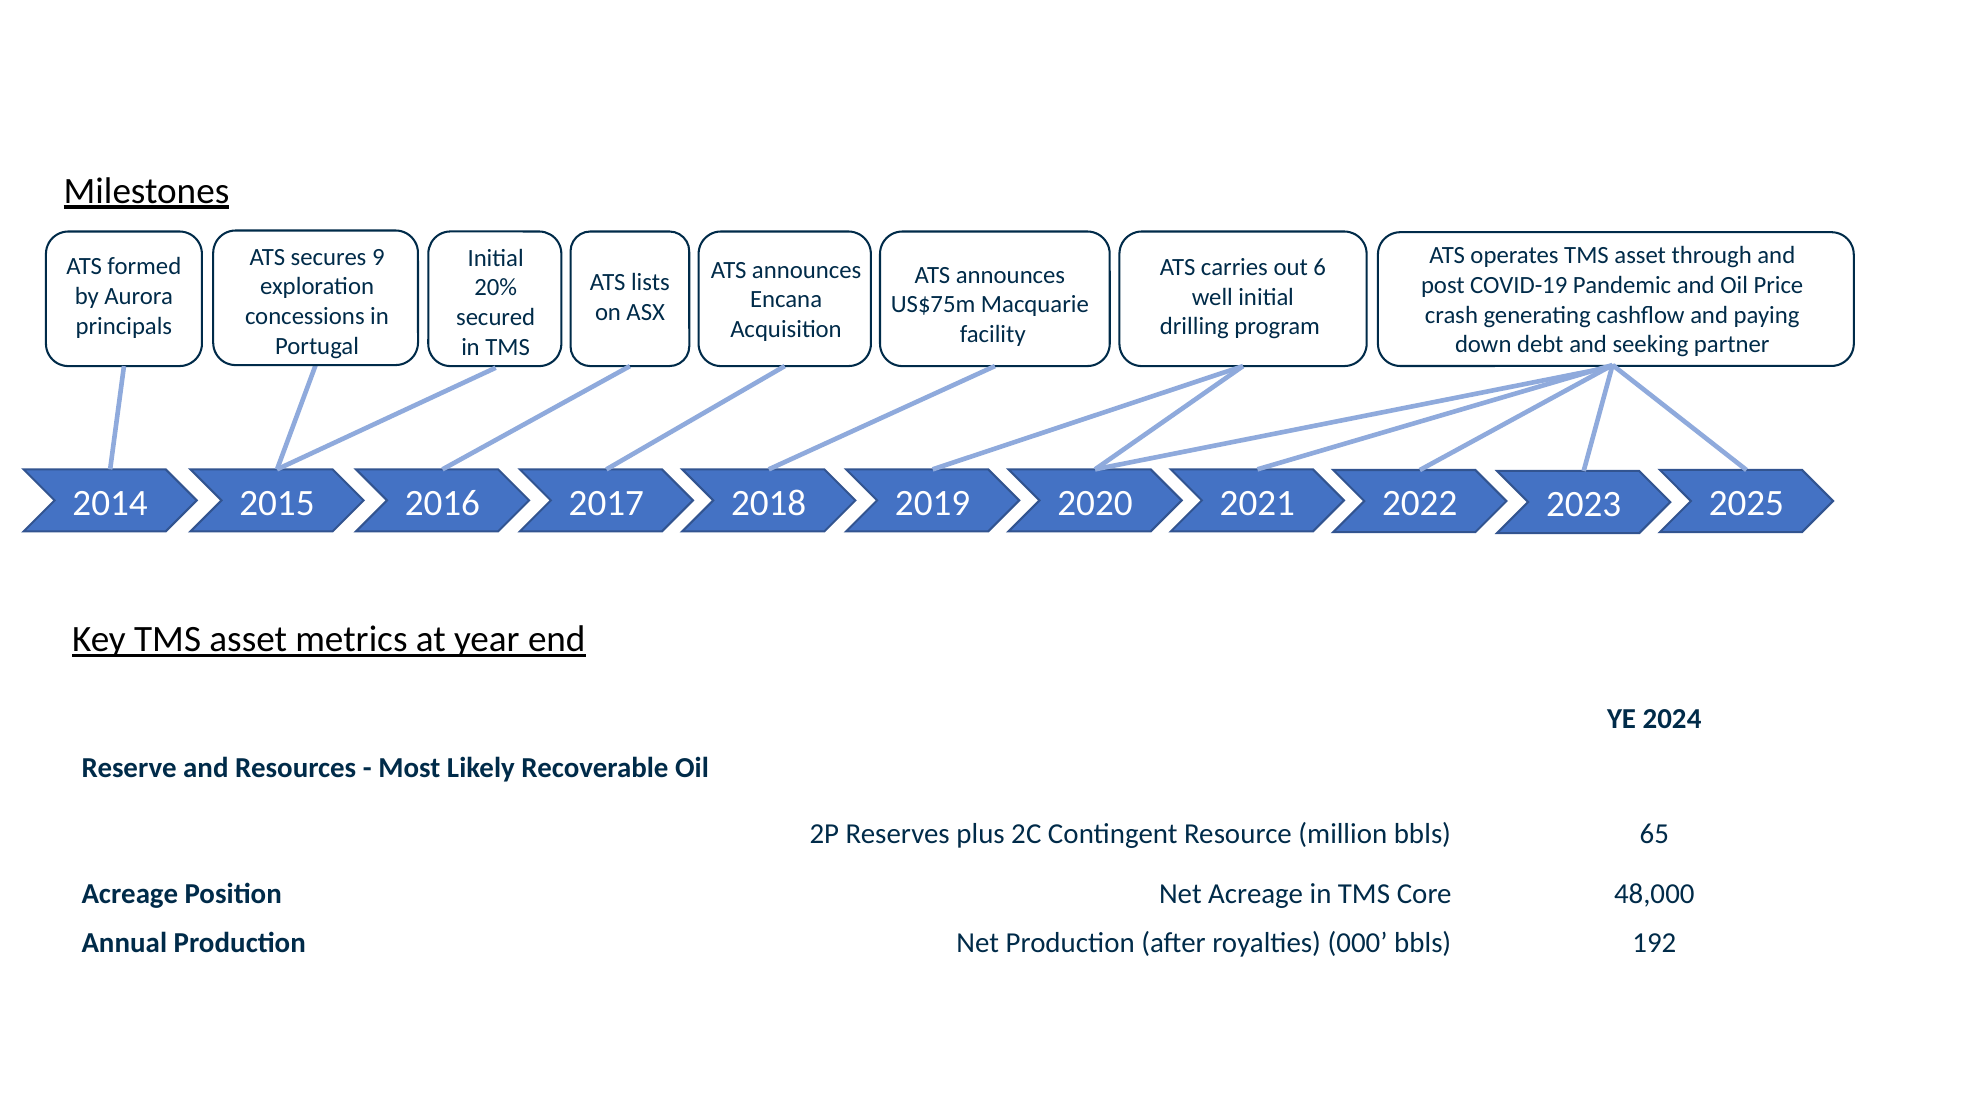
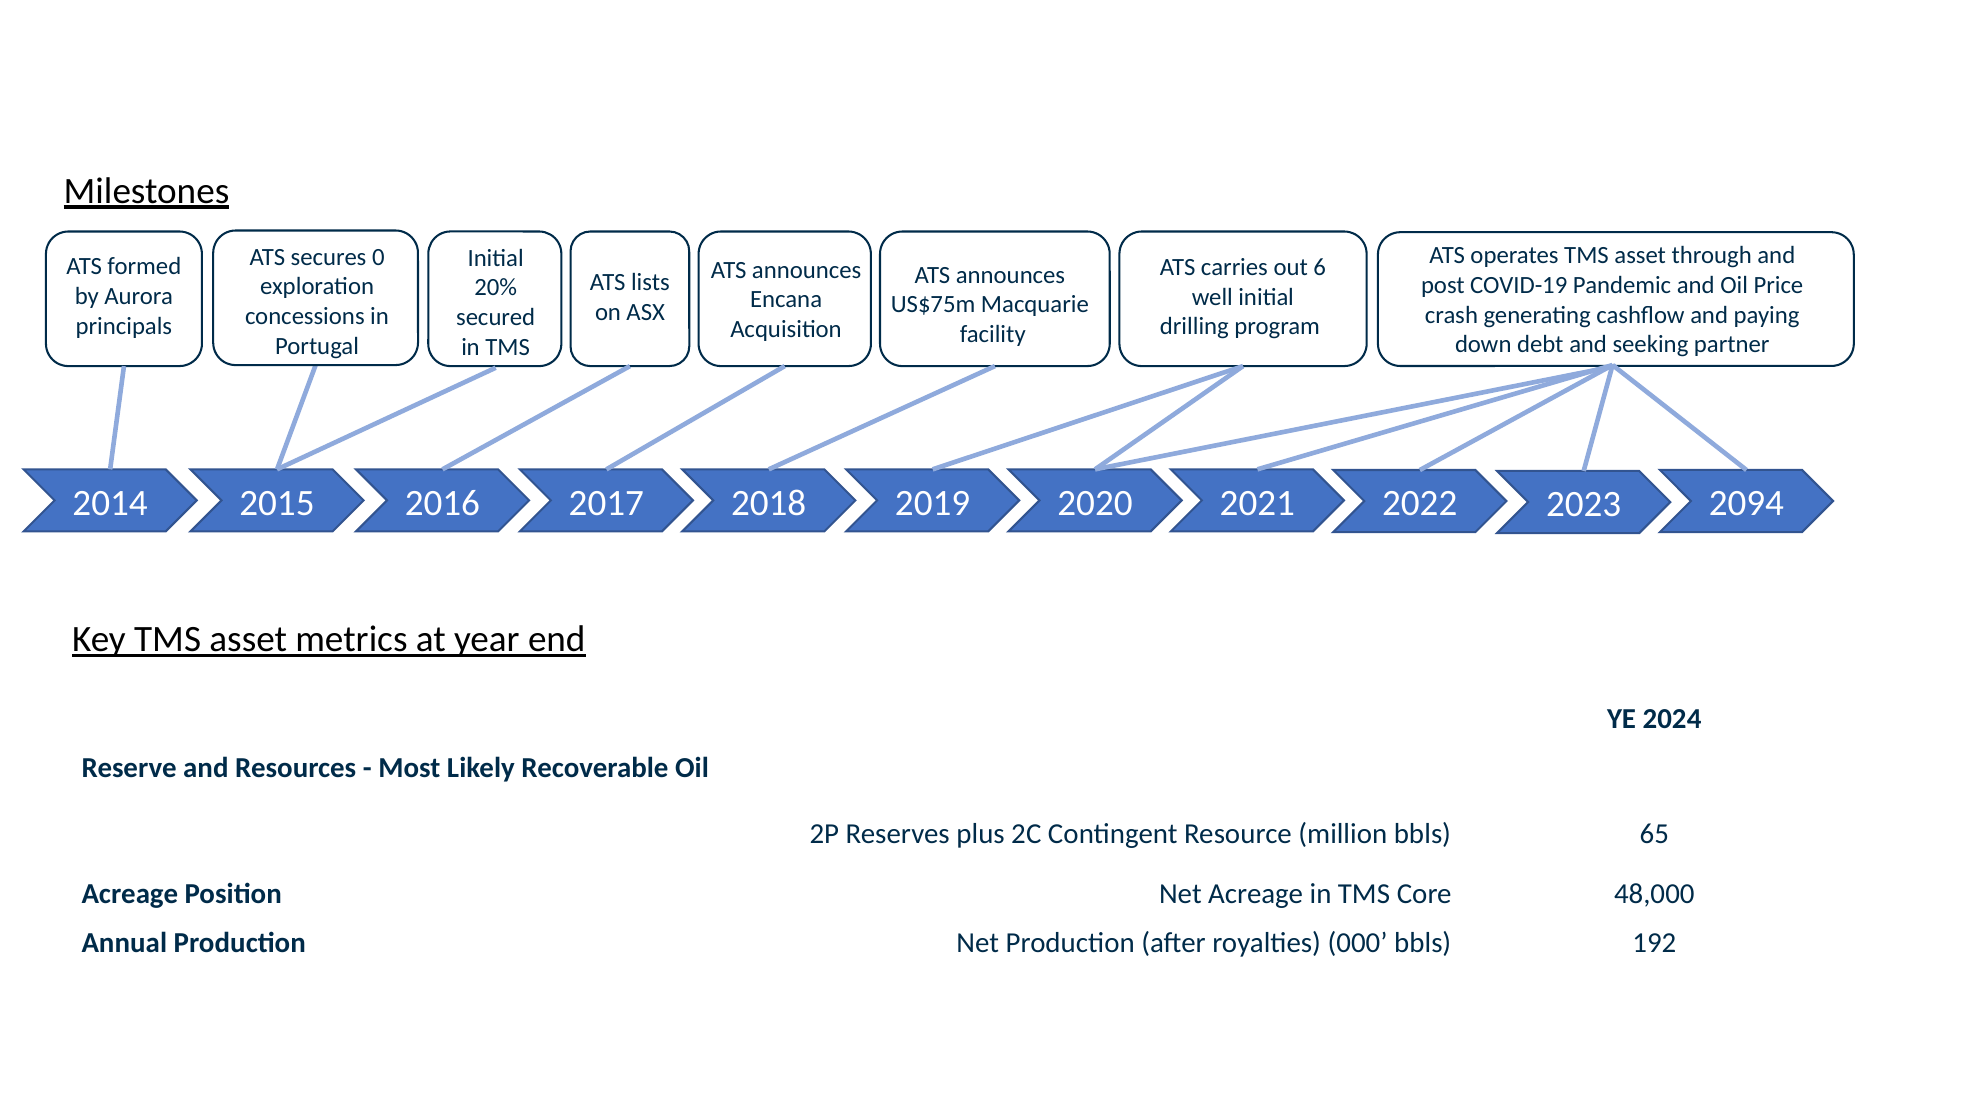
9: 9 -> 0 (378, 257)
2025: 2025 -> 2094 (1746, 504)
